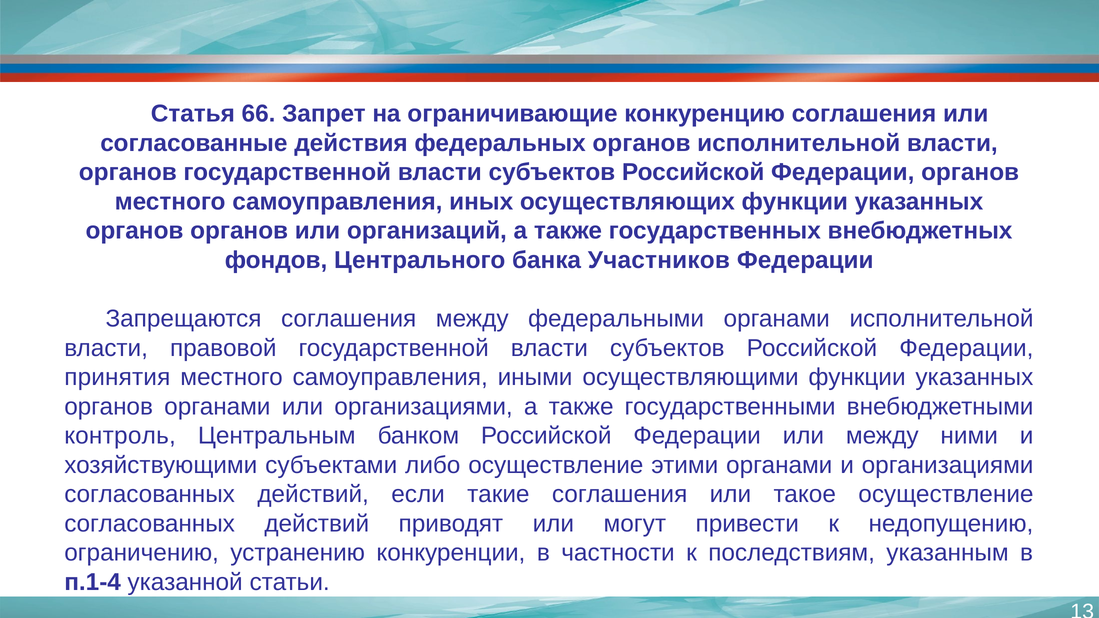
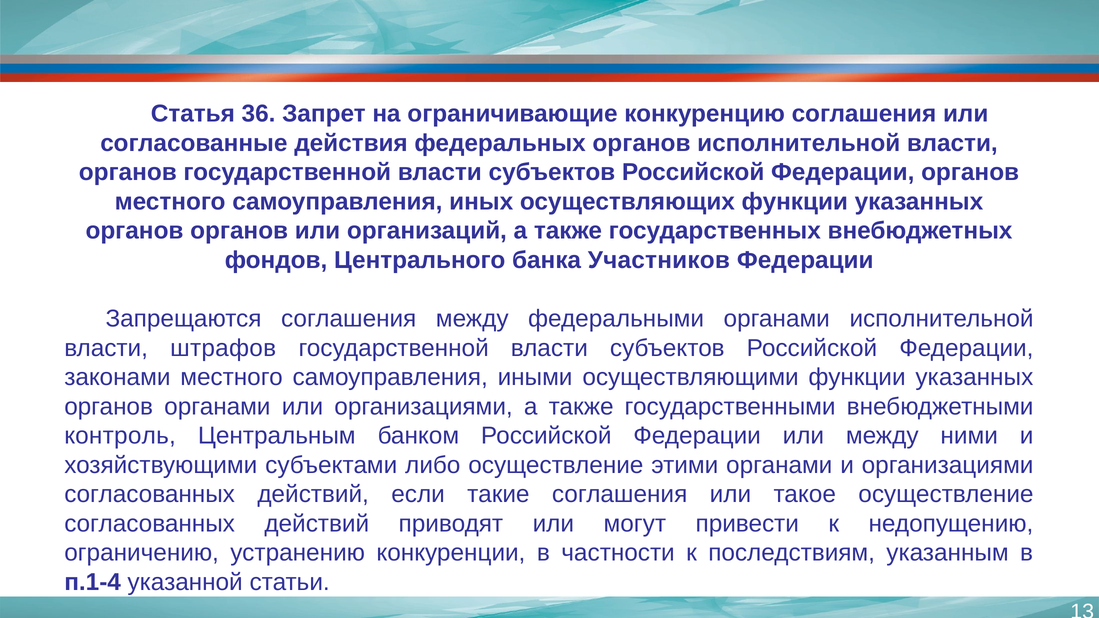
66: 66 -> 36 (259, 114)
правовой: правовой -> штрафов (223, 348)
принятия: принятия -> законами (117, 377)
